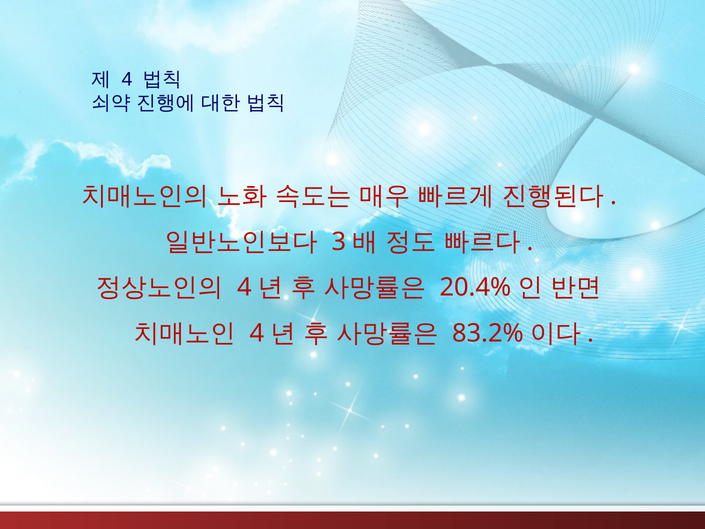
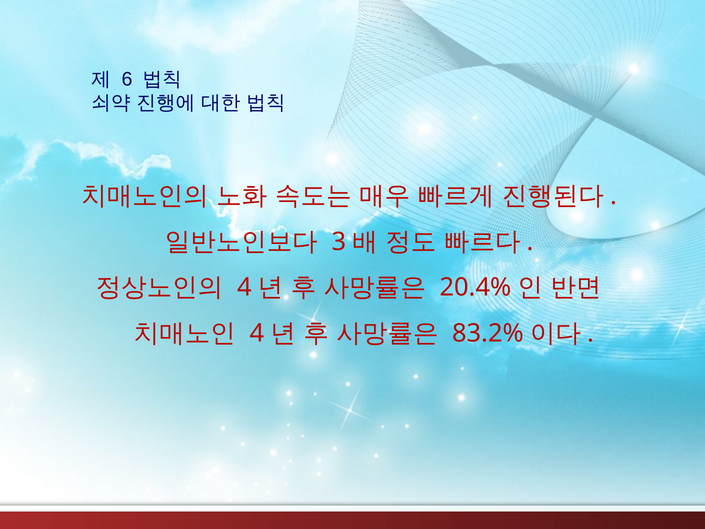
4: 4 -> 6 (127, 79)
